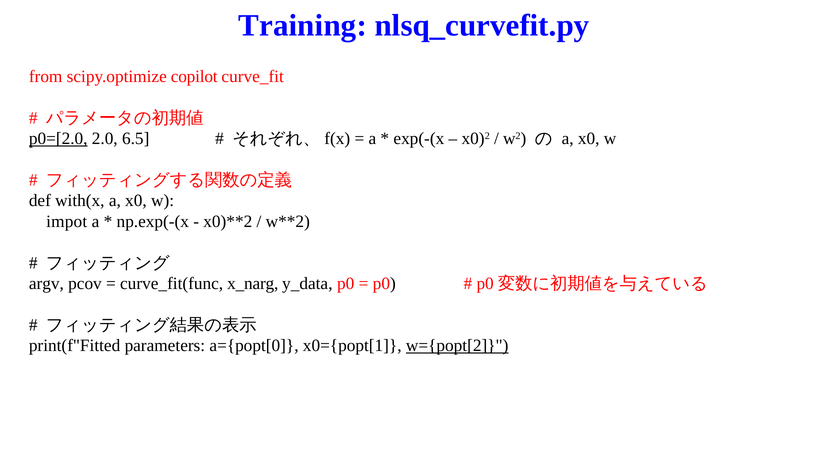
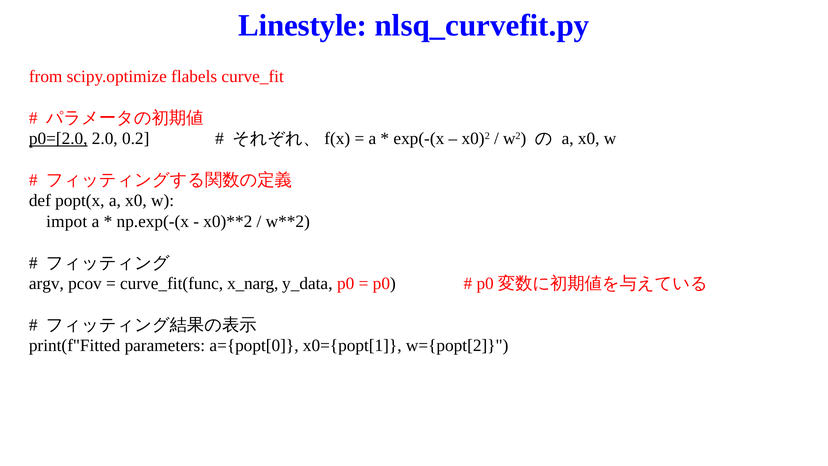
Training: Training -> Linestyle (303, 26)
copilot: copilot -> flabels (194, 76)
6.5: 6.5 -> 0.2 (136, 138)
with(x: with(x -> popt(x (80, 201)
w={popt[2 underline: present -> none (457, 346)
